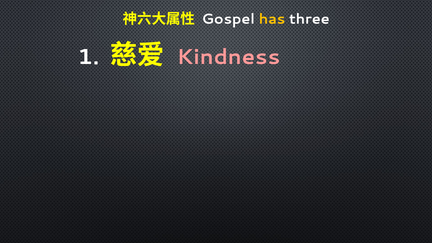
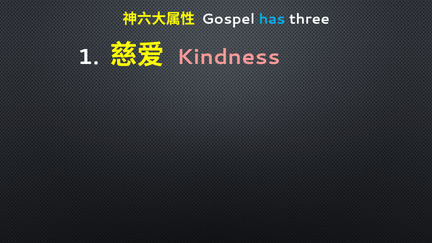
has colour: yellow -> light blue (272, 19)
